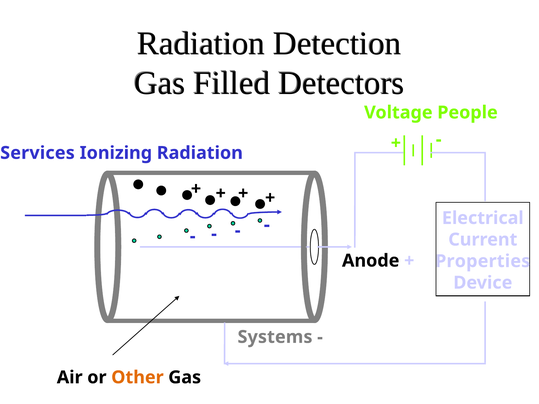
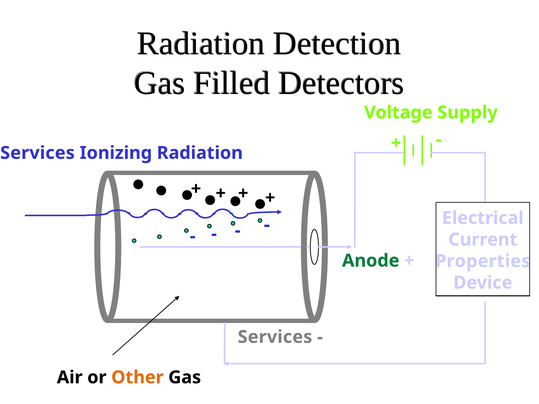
People: People -> Supply (467, 113)
Anode colour: black -> green (371, 261)
Systems: Systems -> Services (275, 337)
